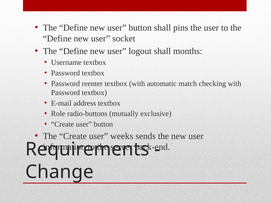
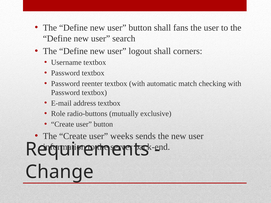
pins: pins -> fans (181, 28)
socket: socket -> search (124, 39)
months: months -> corners (188, 51)
